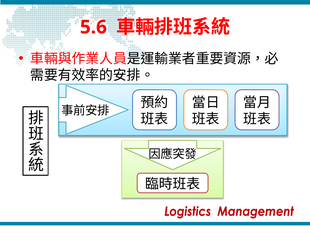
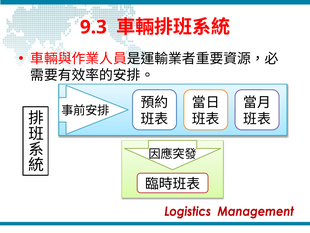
5.6: 5.6 -> 9.3 (93, 27)
